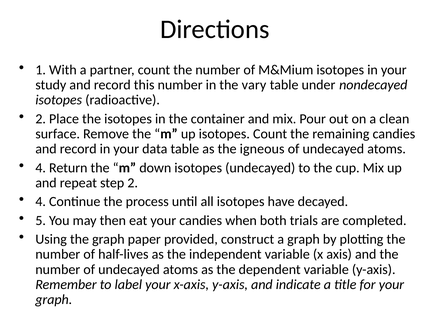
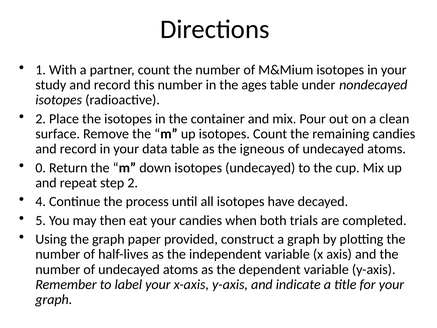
vary: vary -> ages (254, 85)
4: 4 -> 0 (41, 168)
